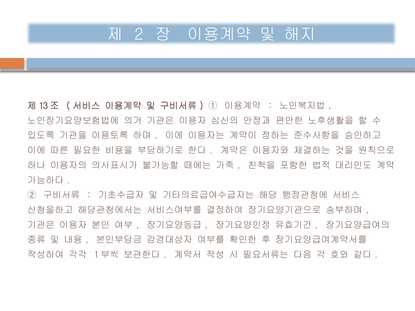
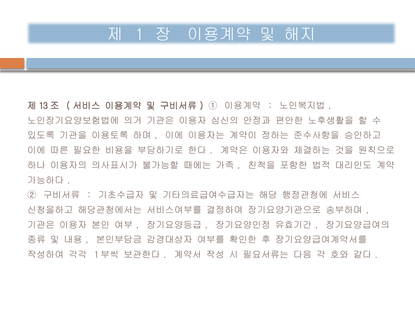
2: 2 -> 1 (139, 34)
